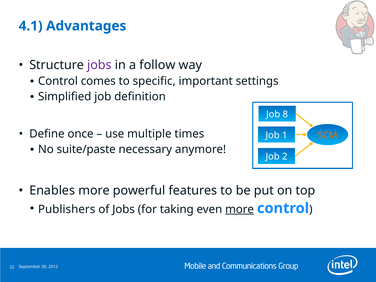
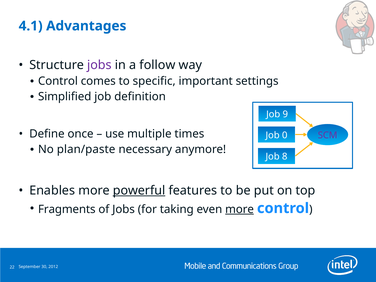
8: 8 -> 9 (285, 114)
1: 1 -> 0 (285, 135)
SCM colour: orange -> purple (328, 135)
suite/paste: suite/paste -> plan/paste (86, 149)
2: 2 -> 8 (285, 157)
powerful underline: none -> present (139, 190)
Publishers: Publishers -> Fragments (67, 209)
